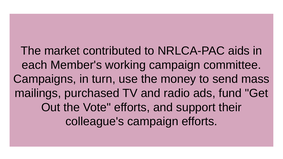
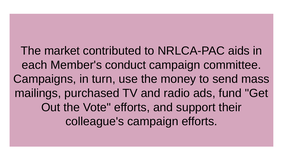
working: working -> conduct (126, 65)
